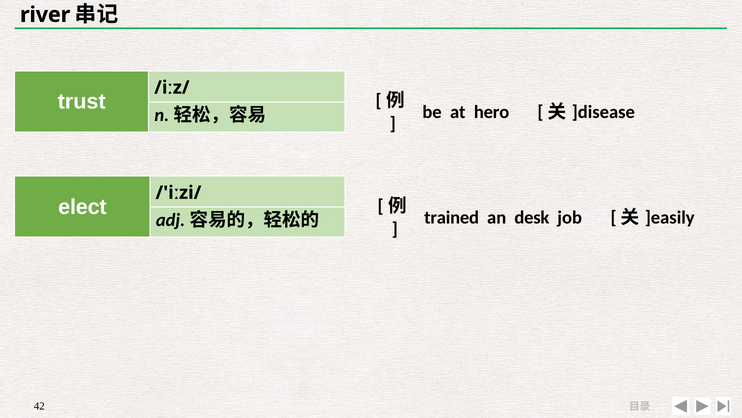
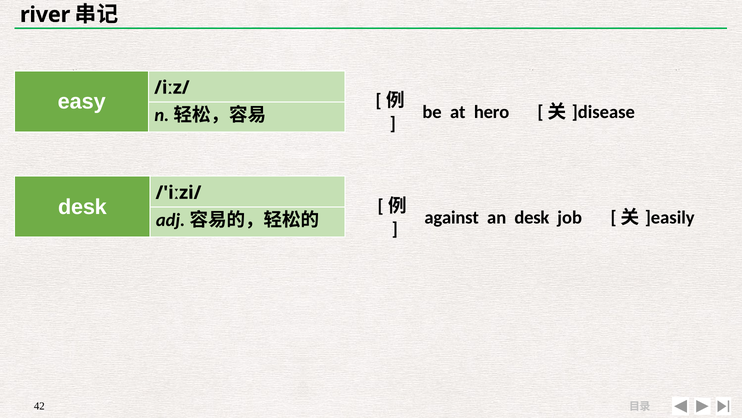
trust: trust -> easy (82, 102)
elect: elect -> desk (82, 207)
trained: trained -> against (452, 217)
